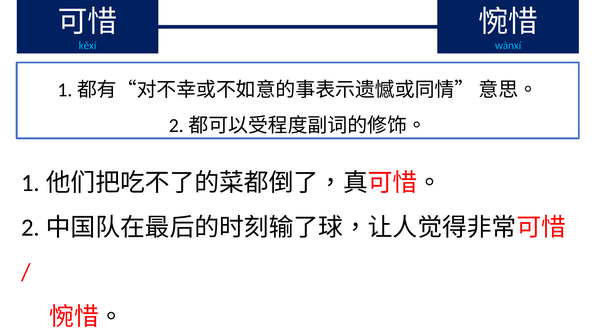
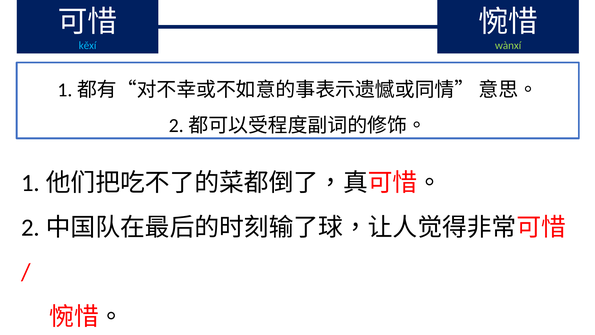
wànxí colour: light blue -> light green (508, 45)
